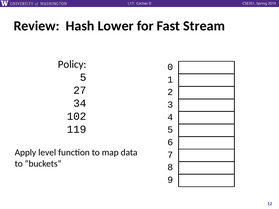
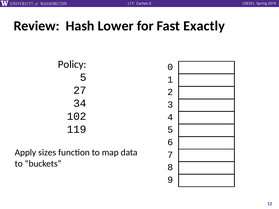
Stream: Stream -> Exactly (204, 26)
level: level -> sizes (47, 153)
